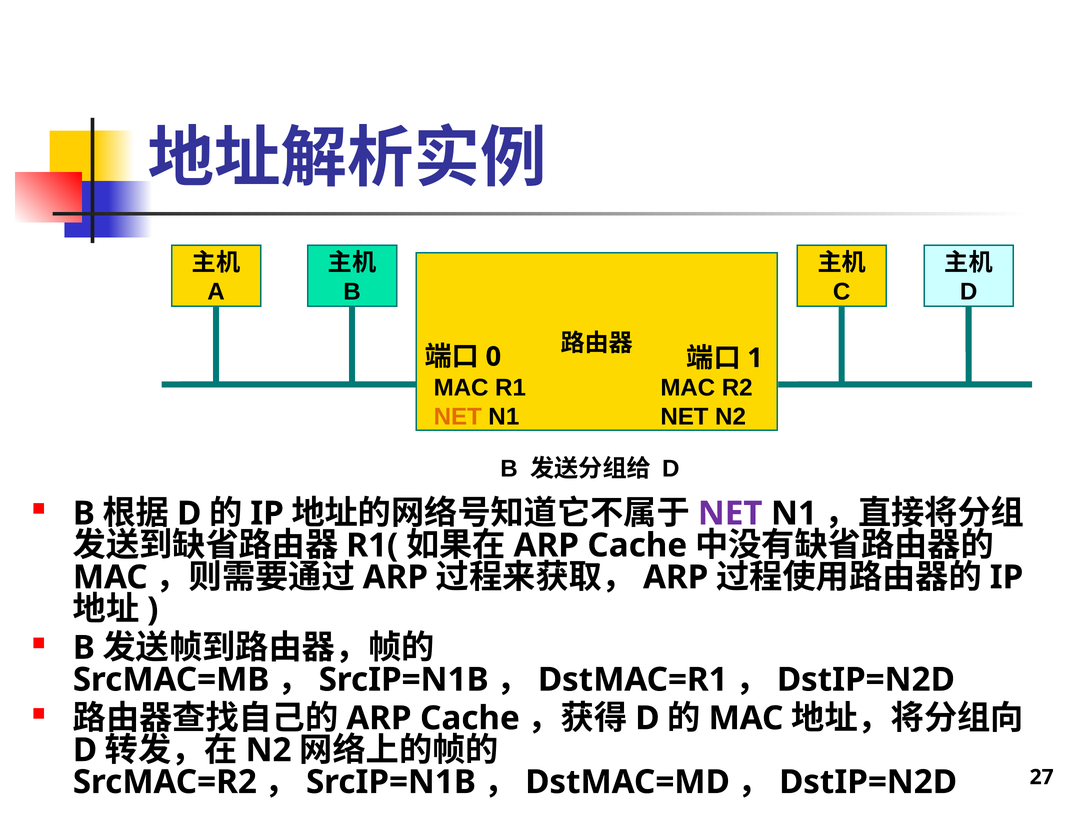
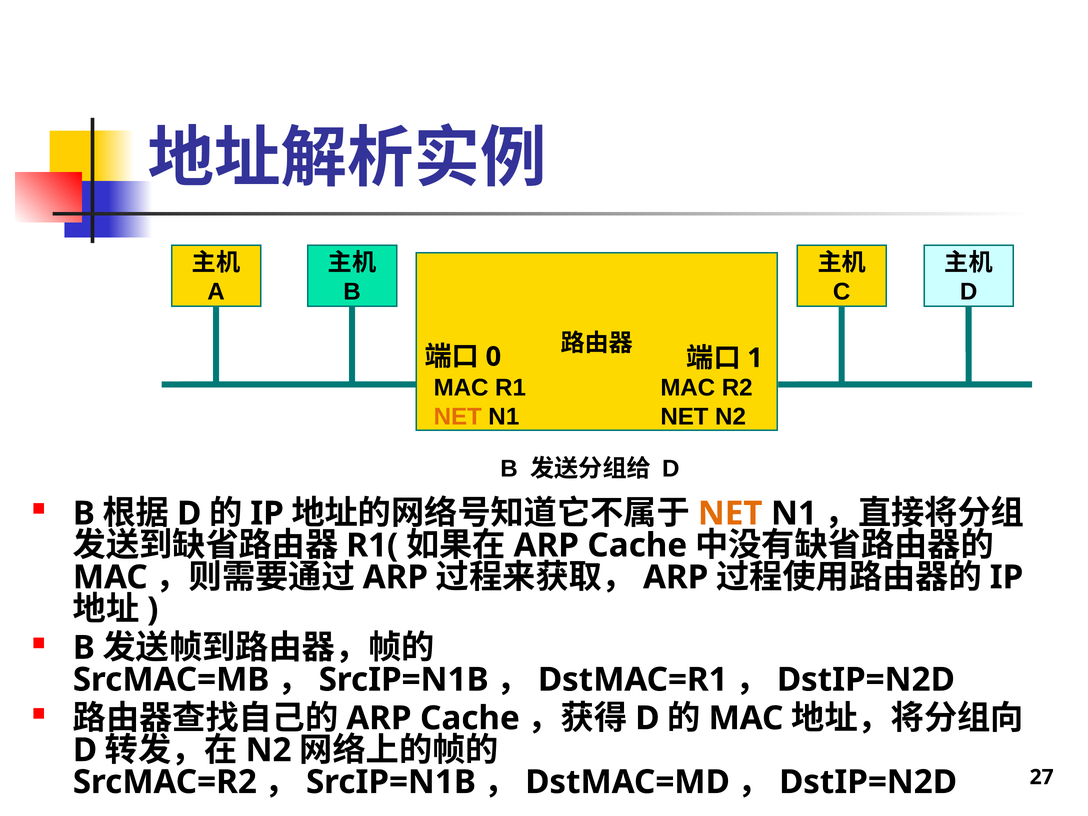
NET colour: purple -> orange (730, 513)
